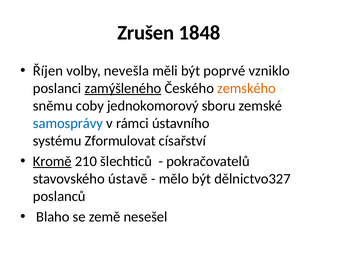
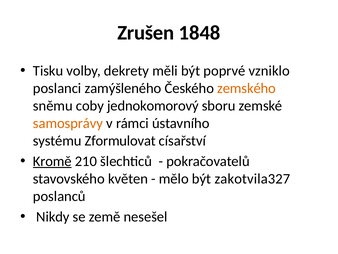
Říjen: Říjen -> Tisku (48, 71)
nevešla: nevešla -> dekrety (127, 71)
zamýšleného underline: present -> none (123, 88)
samosprávy colour: blue -> orange (68, 123)
ústavě: ústavě -> květen (128, 178)
dělnictvo327: dělnictvo327 -> zakotvila327 (252, 178)
Blaho: Blaho -> Nikdy (53, 216)
